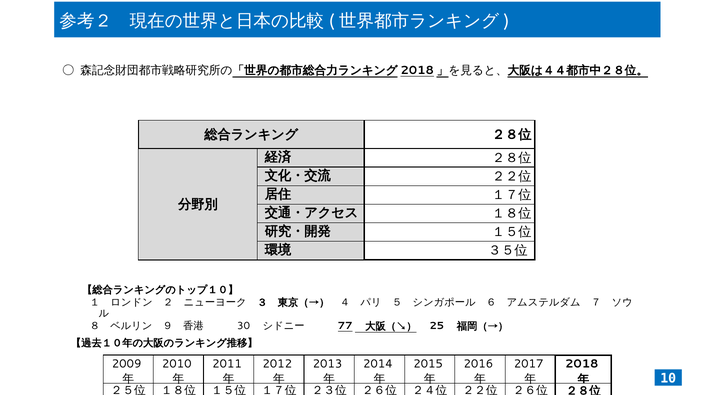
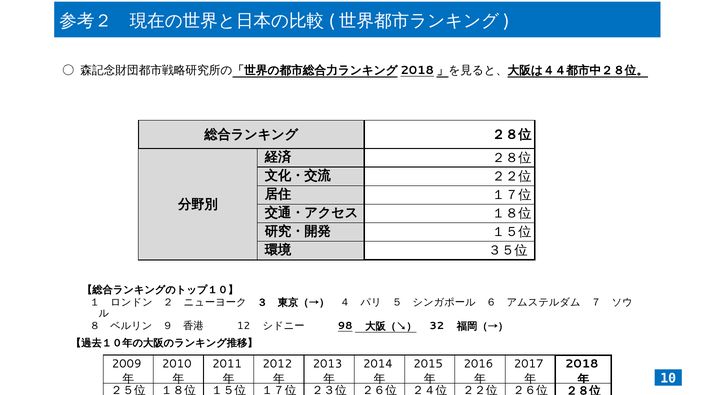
30: 30 -> 12 (244, 326)
77: 77 -> 98 (345, 326)
25: 25 -> 32 (437, 326)
